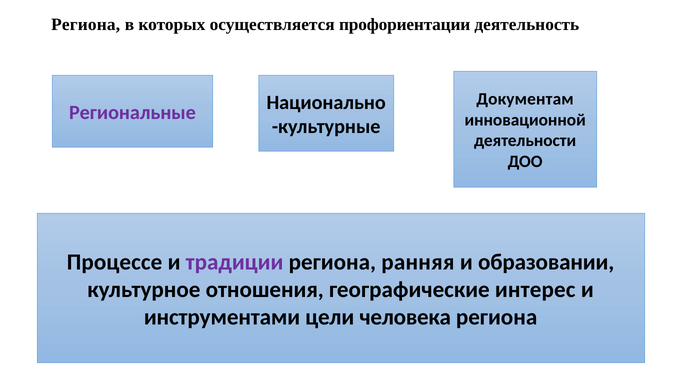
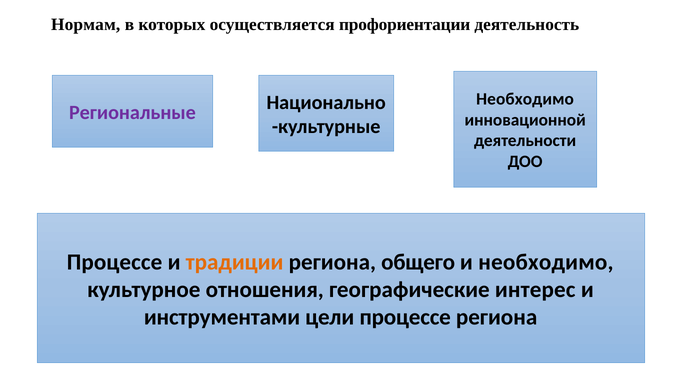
Региона: Региона -> Нормам (86, 24)
Документам: Документам -> Необходимо (525, 99)
традиции colour: purple -> orange (235, 262)
ранняя: ранняя -> общего (418, 262)
и образовании: образовании -> необходимо (546, 262)
цели человека: человека -> процессе (405, 317)
